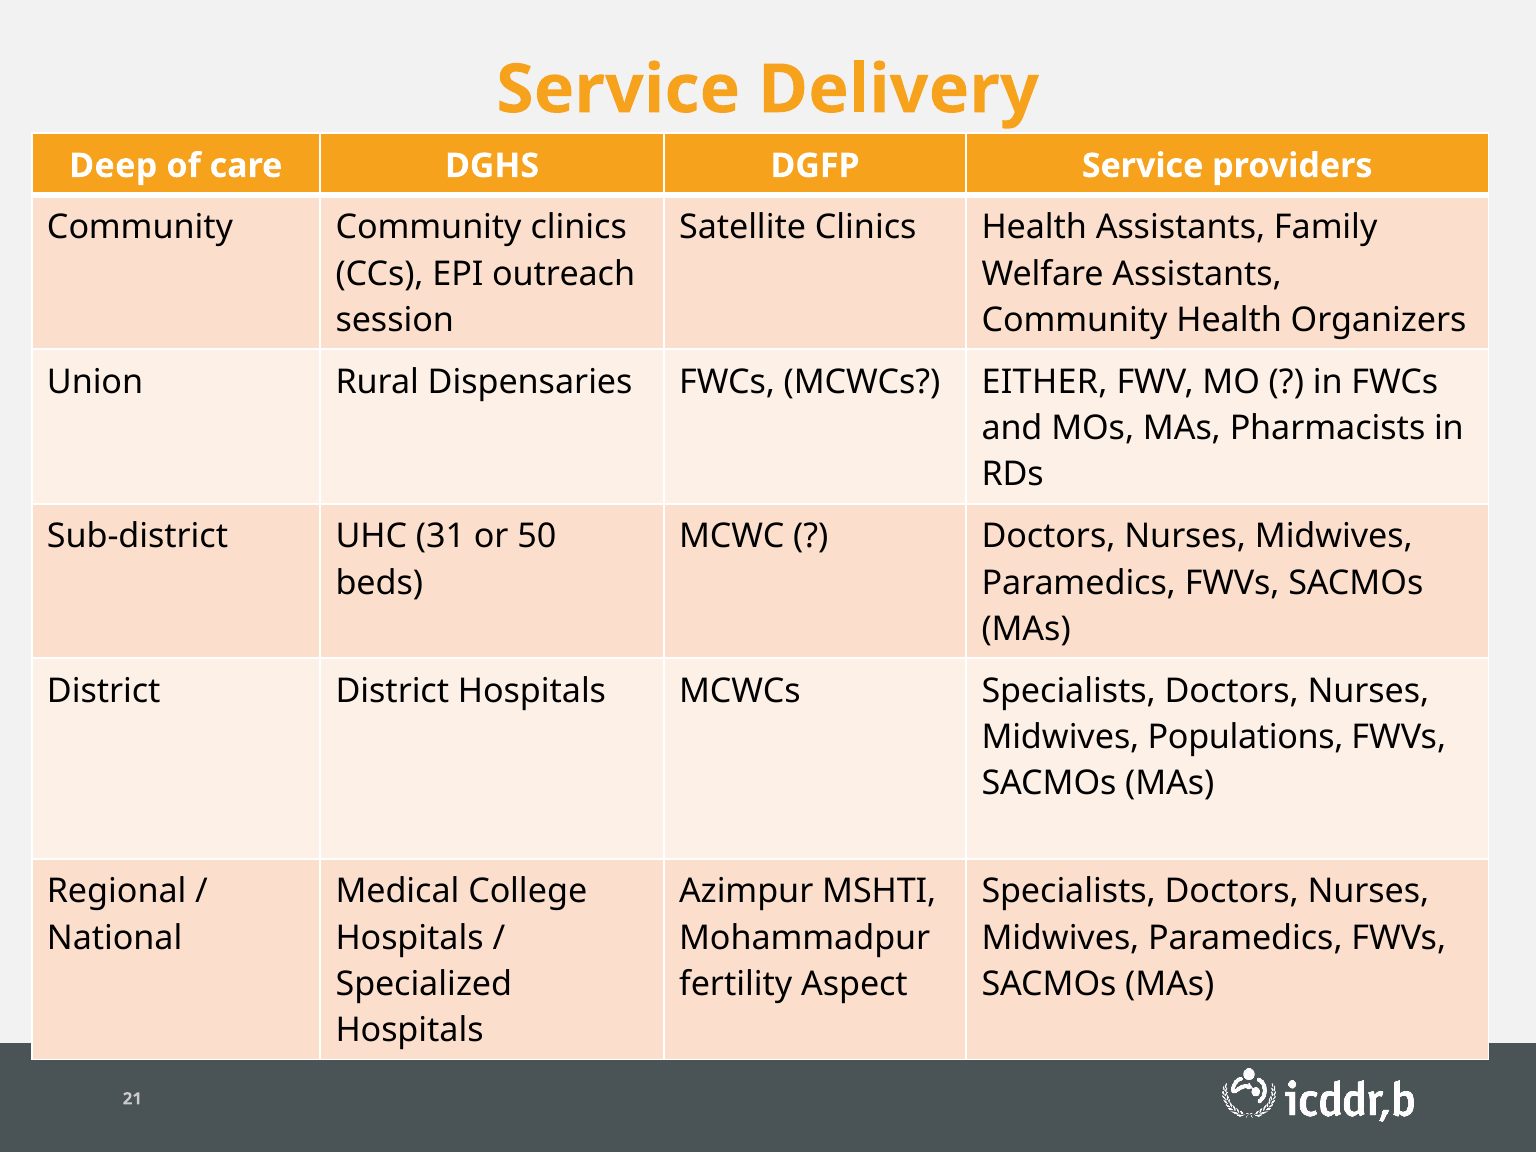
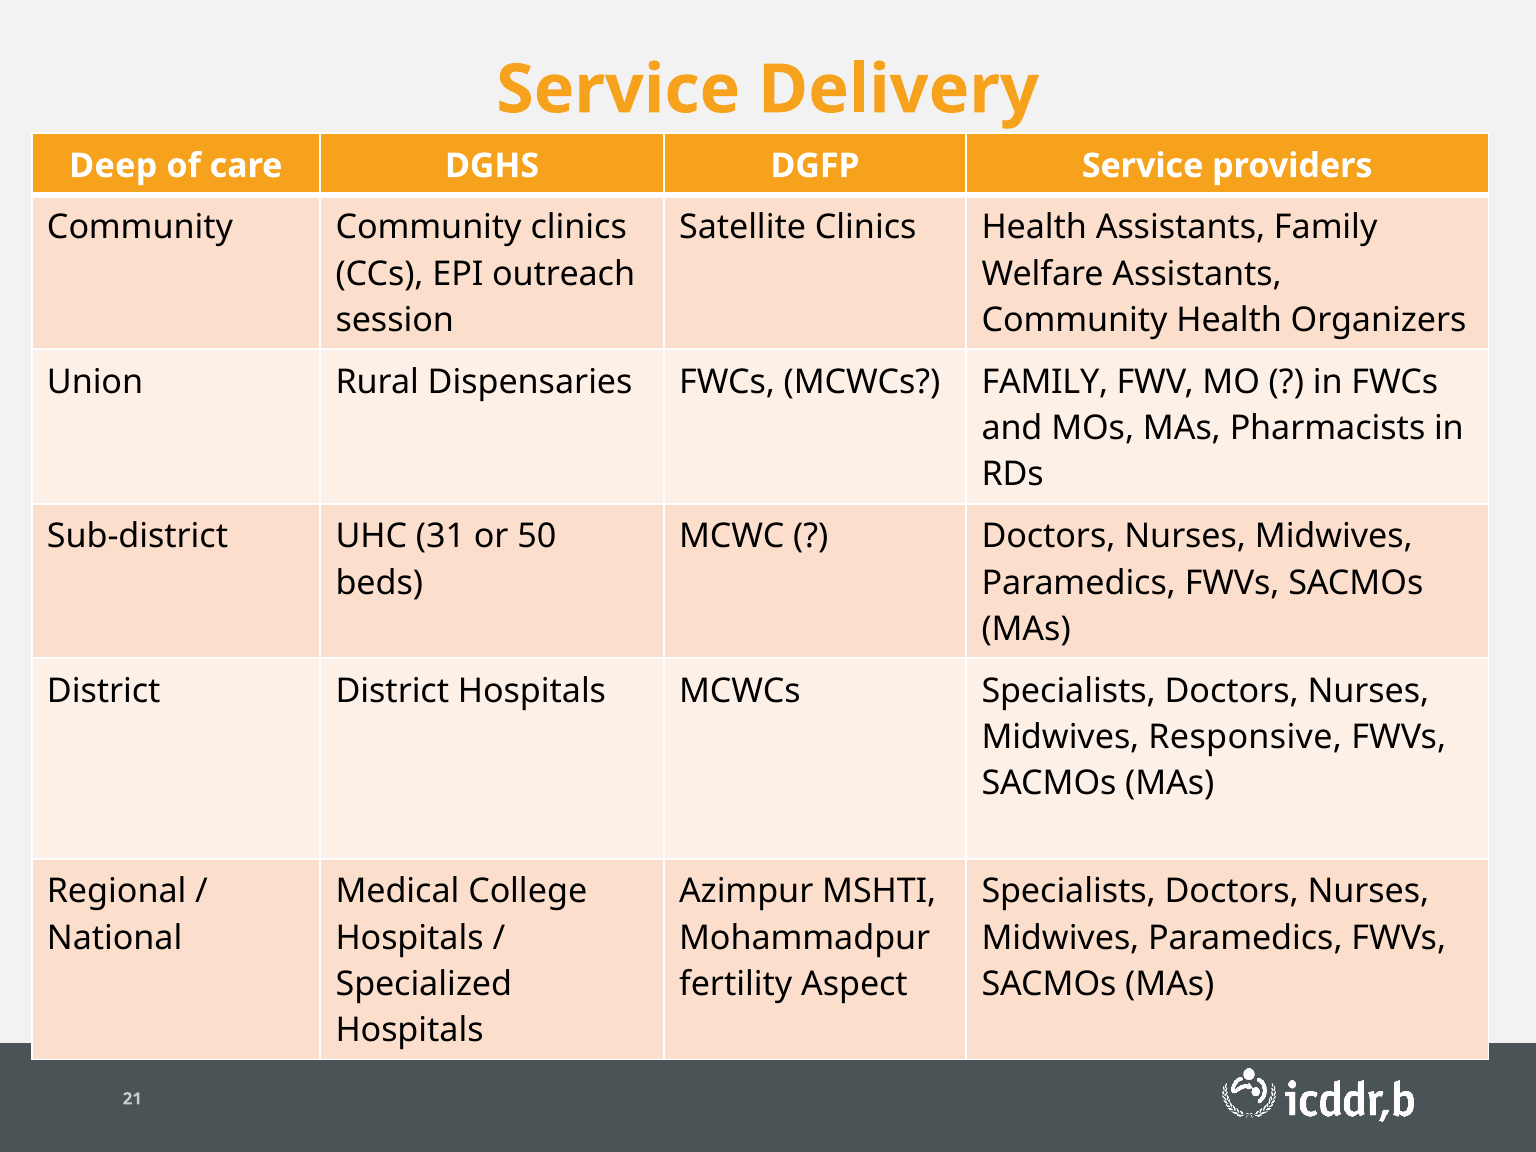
MCWCs EITHER: EITHER -> FAMILY (1045, 382)
Populations: Populations -> Responsive (1245, 737)
